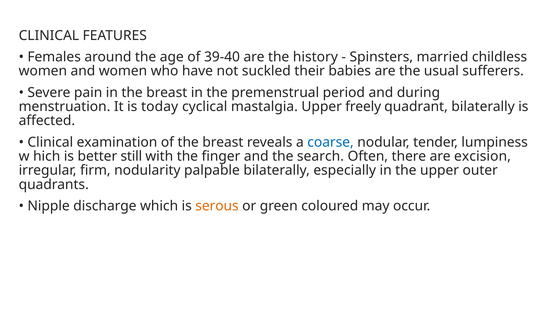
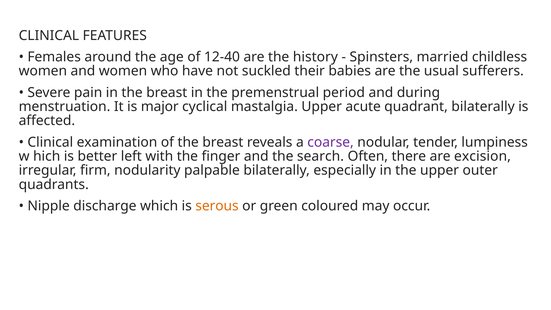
39-40: 39-40 -> 12-40 (222, 57)
today: today -> major (160, 107)
freely: freely -> acute (363, 107)
coarse colour: blue -> purple (331, 142)
still: still -> left (131, 156)
